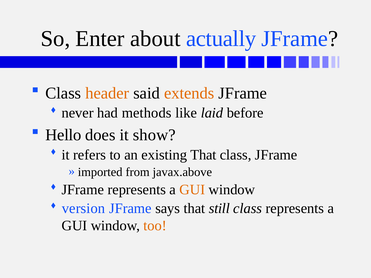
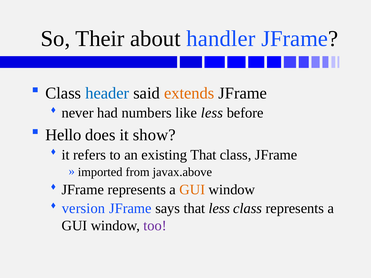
Enter: Enter -> Their (100, 39)
actually: actually -> handler (221, 39)
header colour: orange -> blue (107, 93)
methods: methods -> numbers (147, 113)
like laid: laid -> less (212, 113)
that still: still -> less (219, 209)
too colour: orange -> purple (155, 226)
